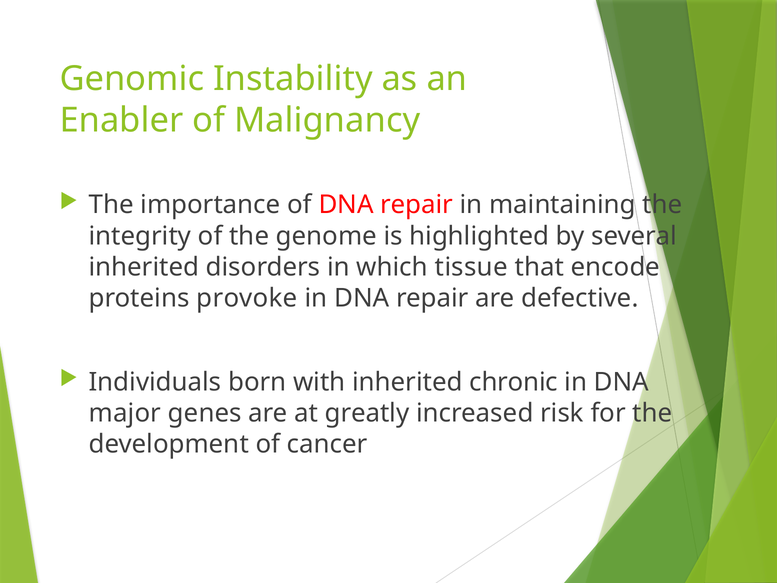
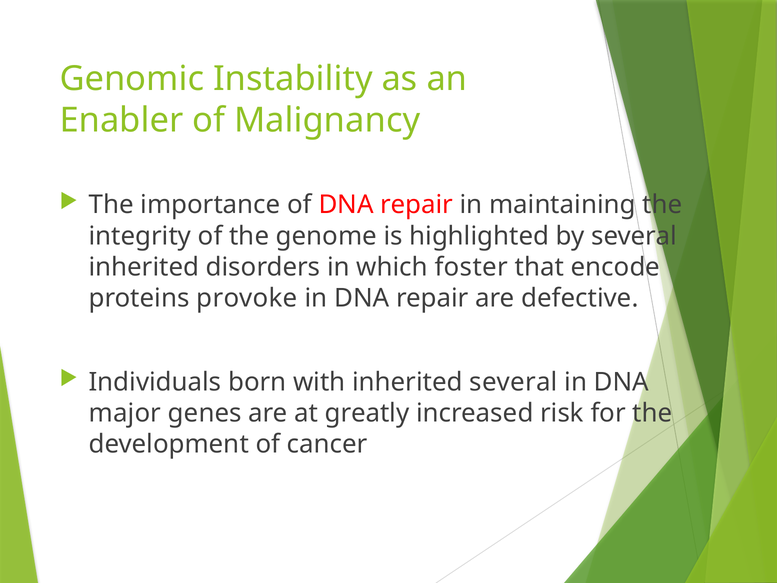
tissue: tissue -> foster (471, 267)
inherited chronic: chronic -> several (513, 382)
